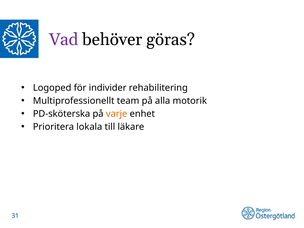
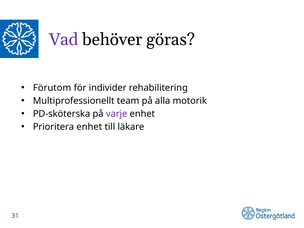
Logoped: Logoped -> Förutom (52, 88)
varje colour: orange -> purple (117, 114)
Prioritera lokala: lokala -> enhet (89, 127)
